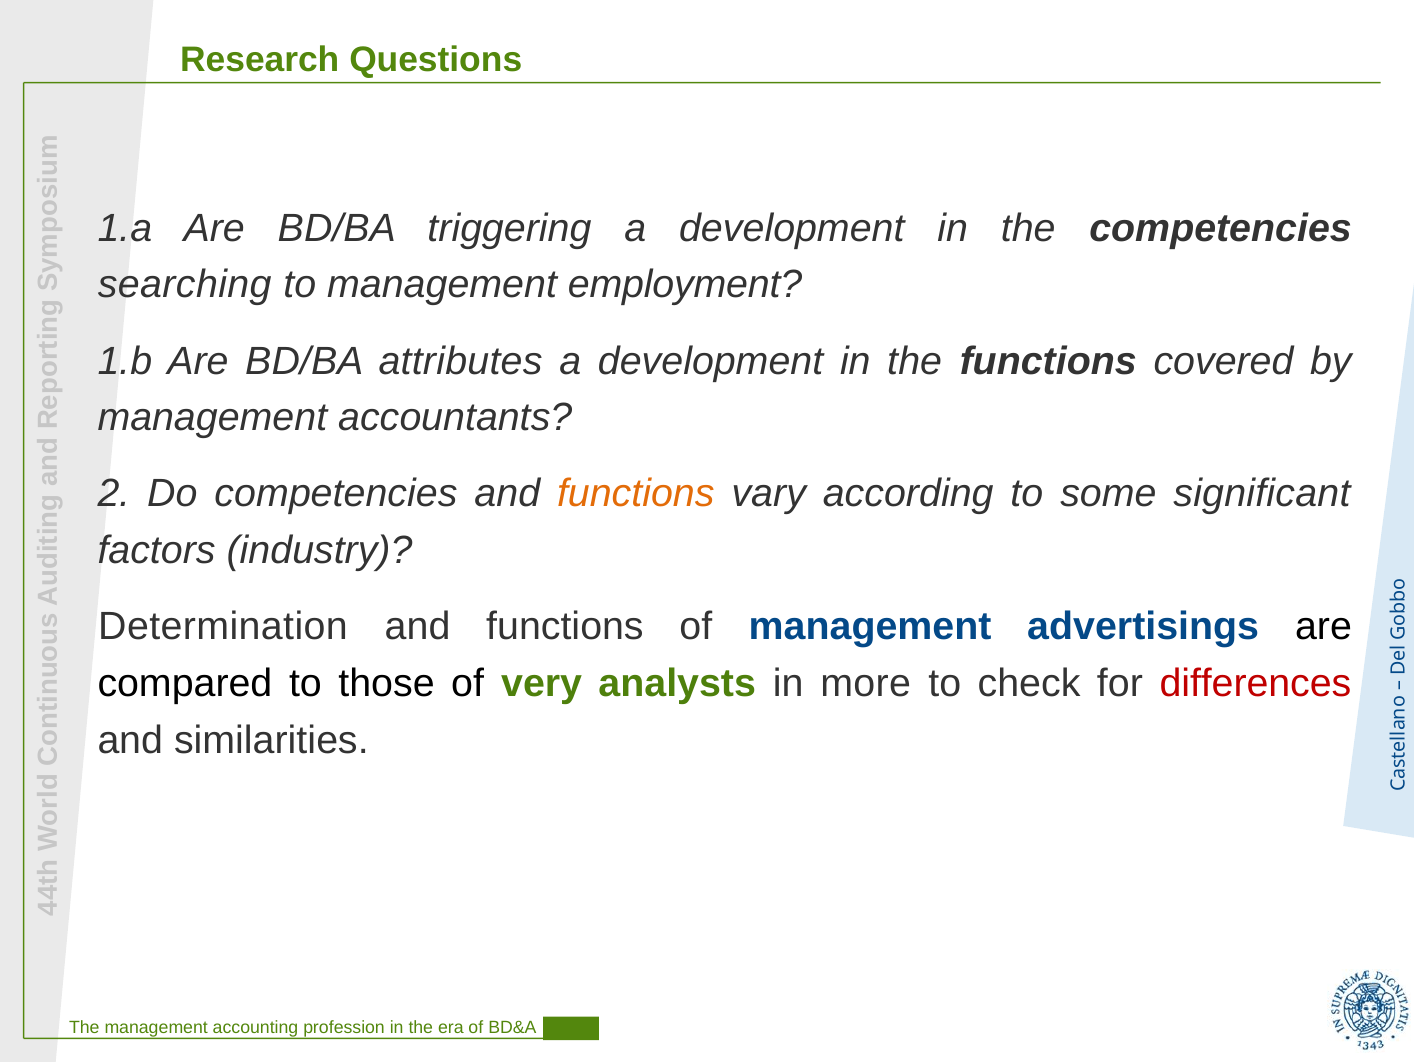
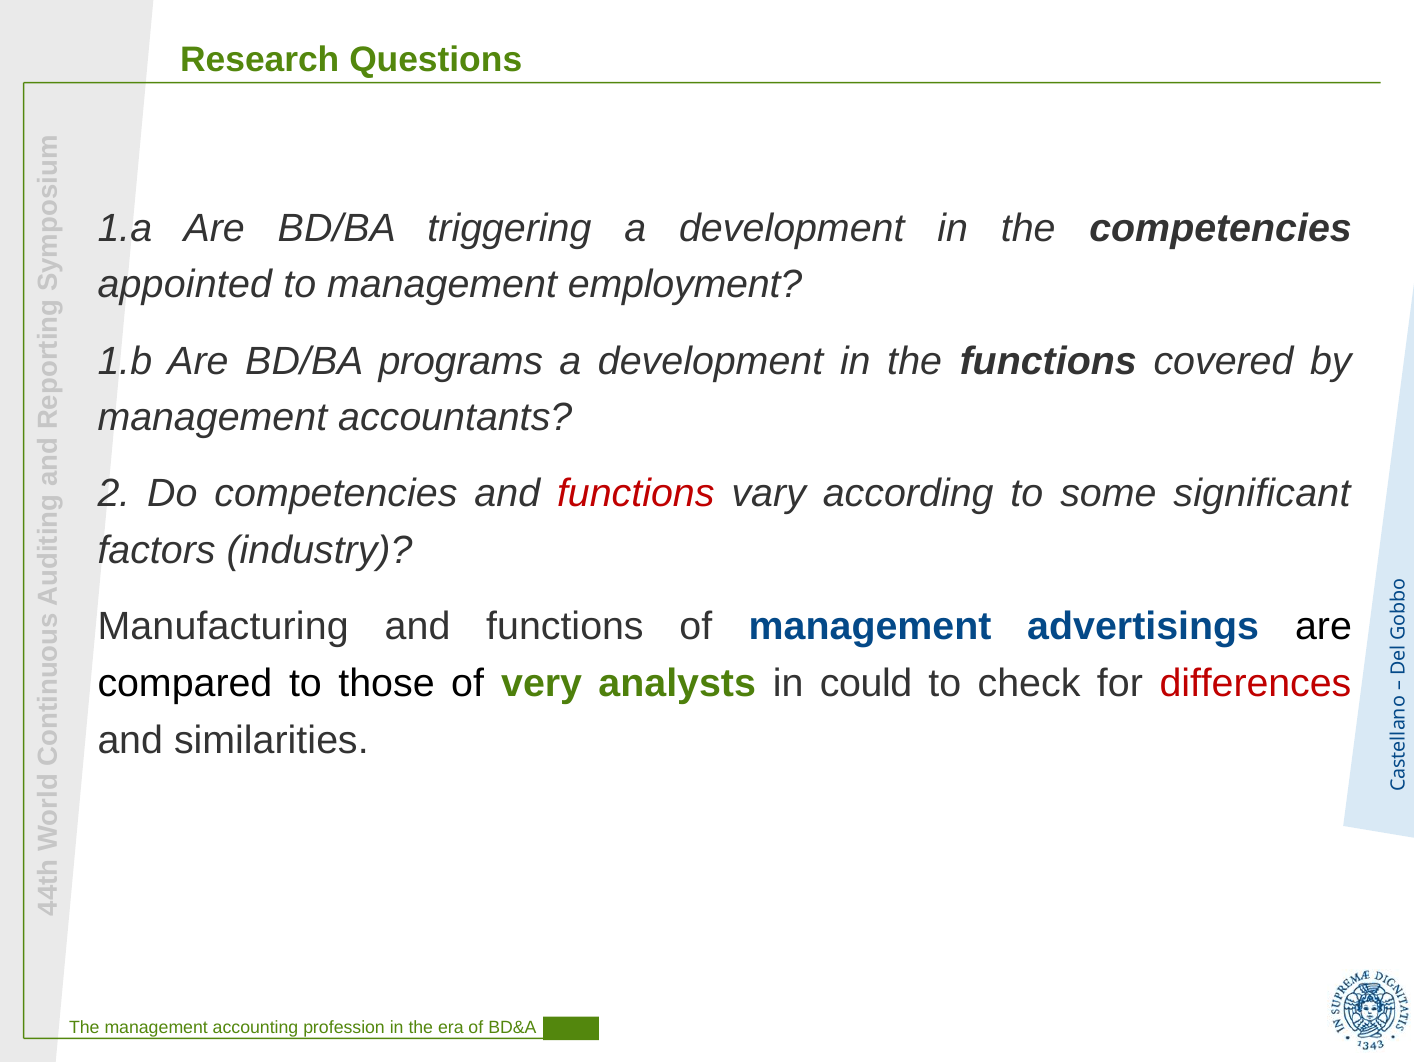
searching: searching -> appointed (185, 285)
attributes: attributes -> programs (461, 361)
functions colour: orange -> red (636, 494)
Determination: Determination -> Manufacturing (223, 627)
more: more -> could (866, 684)
